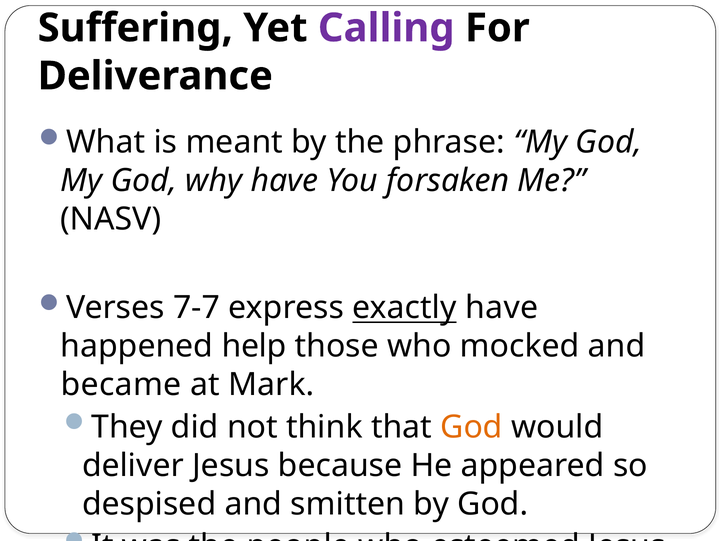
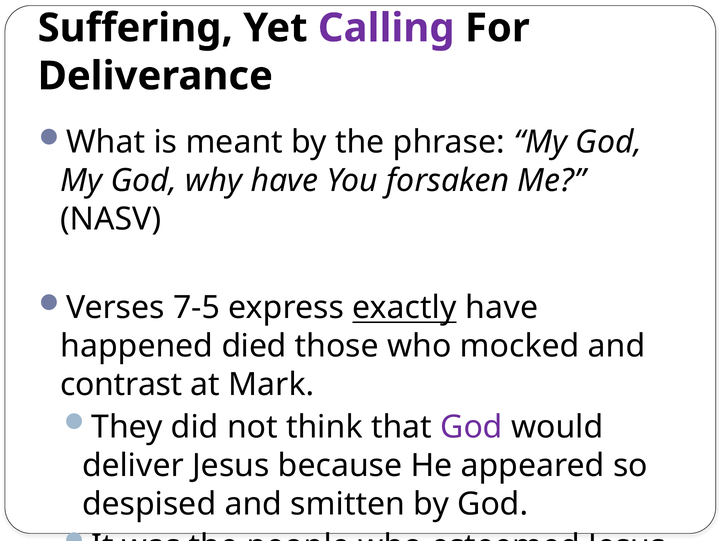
7-7: 7-7 -> 7-5 (197, 308)
help: help -> died (254, 346)
became: became -> contrast (121, 385)
God colour: orange -> purple (471, 427)
